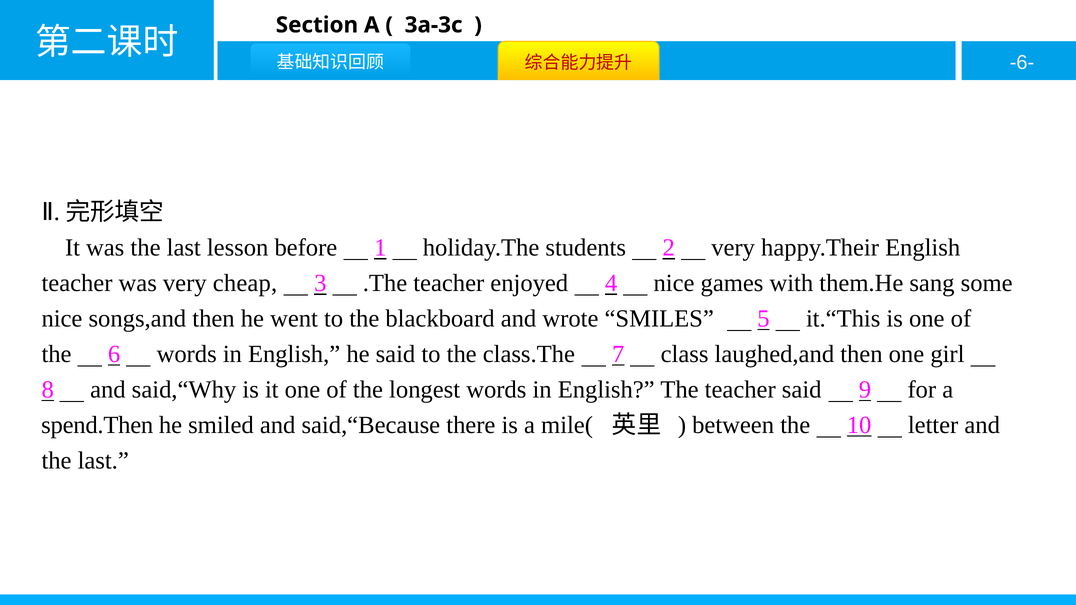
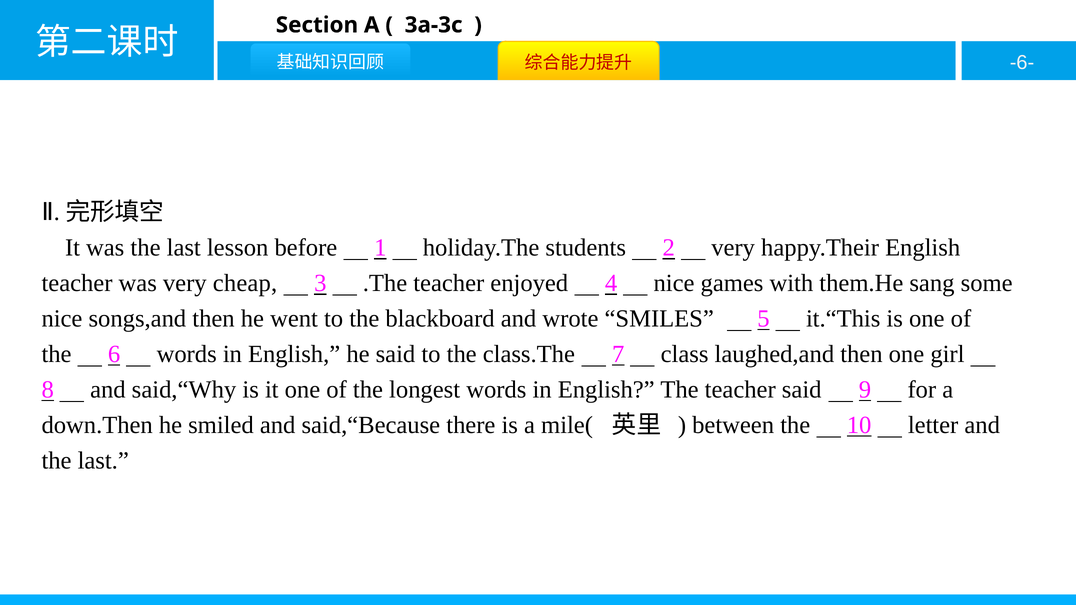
spend.Then: spend.Then -> down.Then (97, 425)
